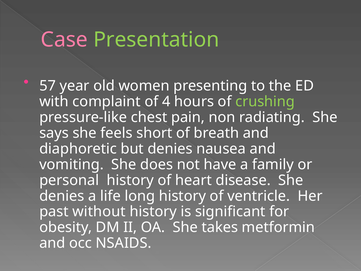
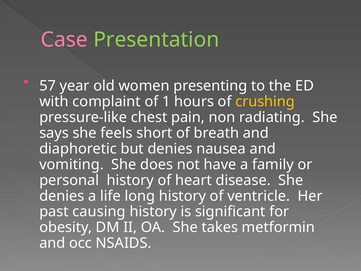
4: 4 -> 1 (166, 102)
crushing colour: light green -> yellow (265, 102)
without: without -> causing (99, 211)
